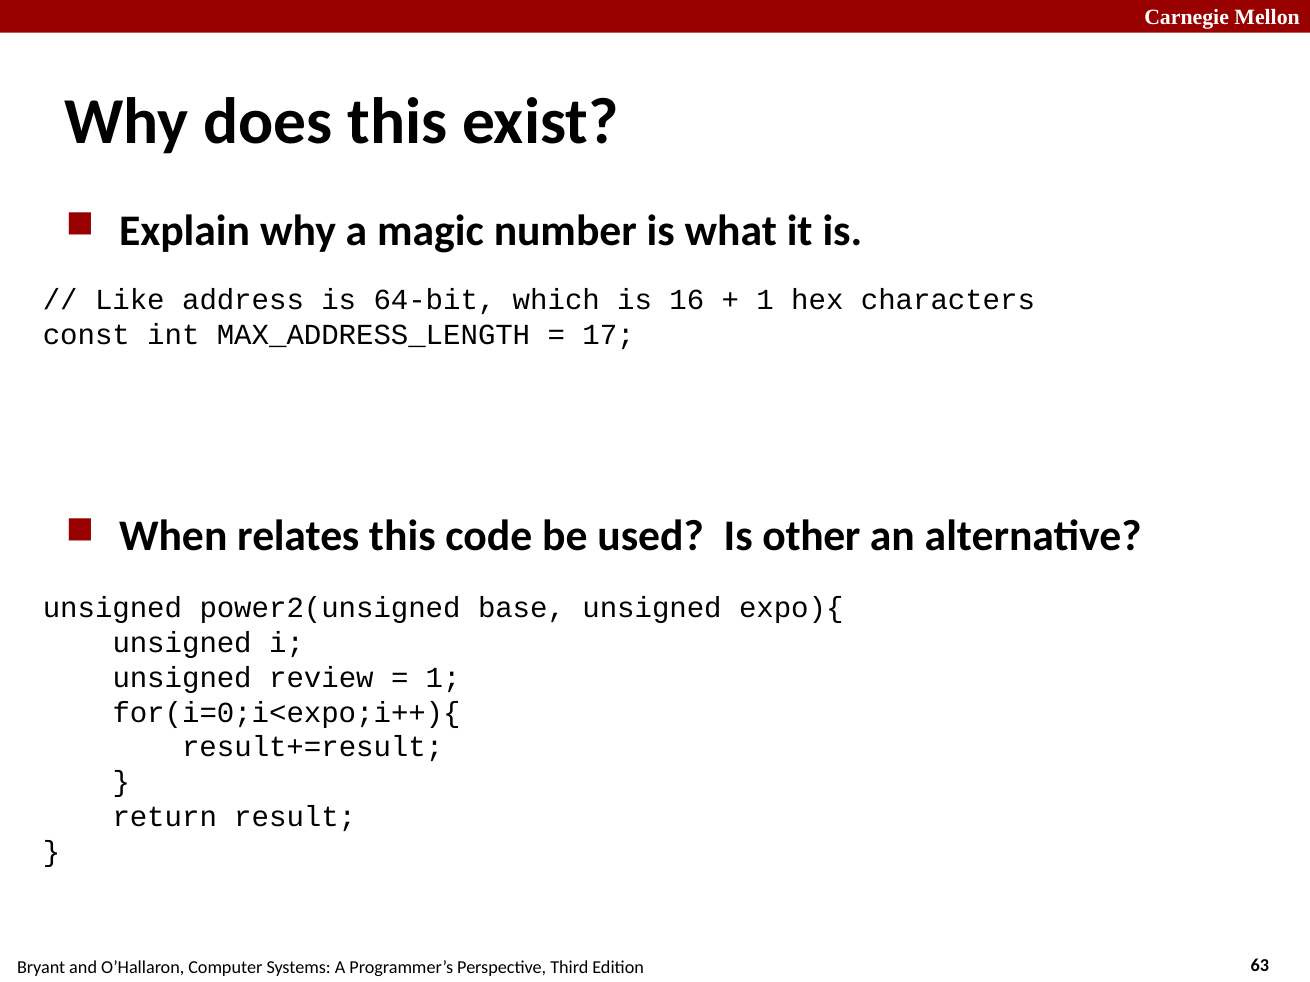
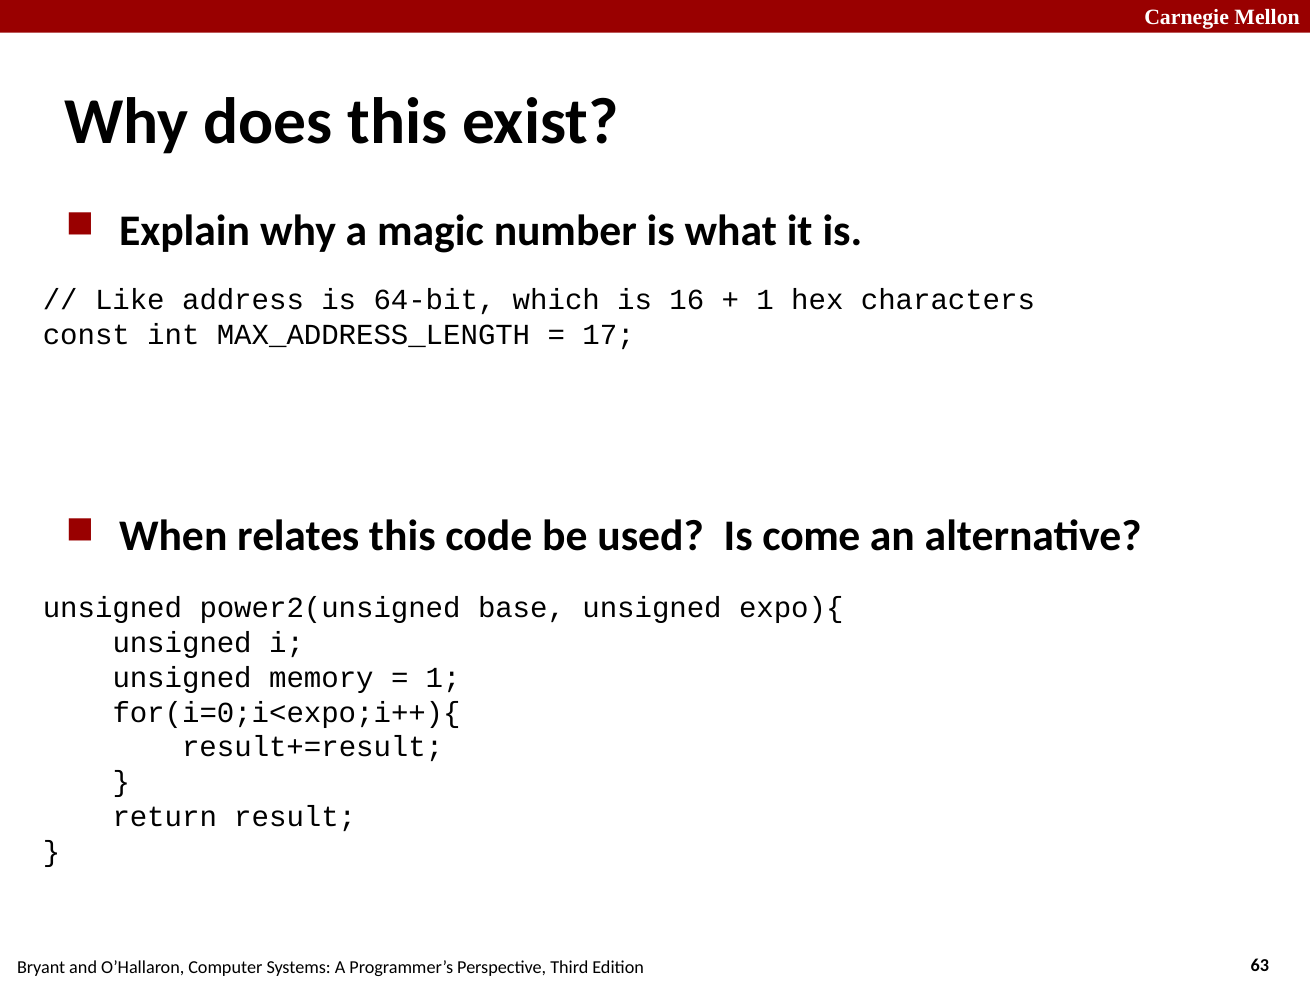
other: other -> come (811, 537)
review: review -> memory (321, 678)
